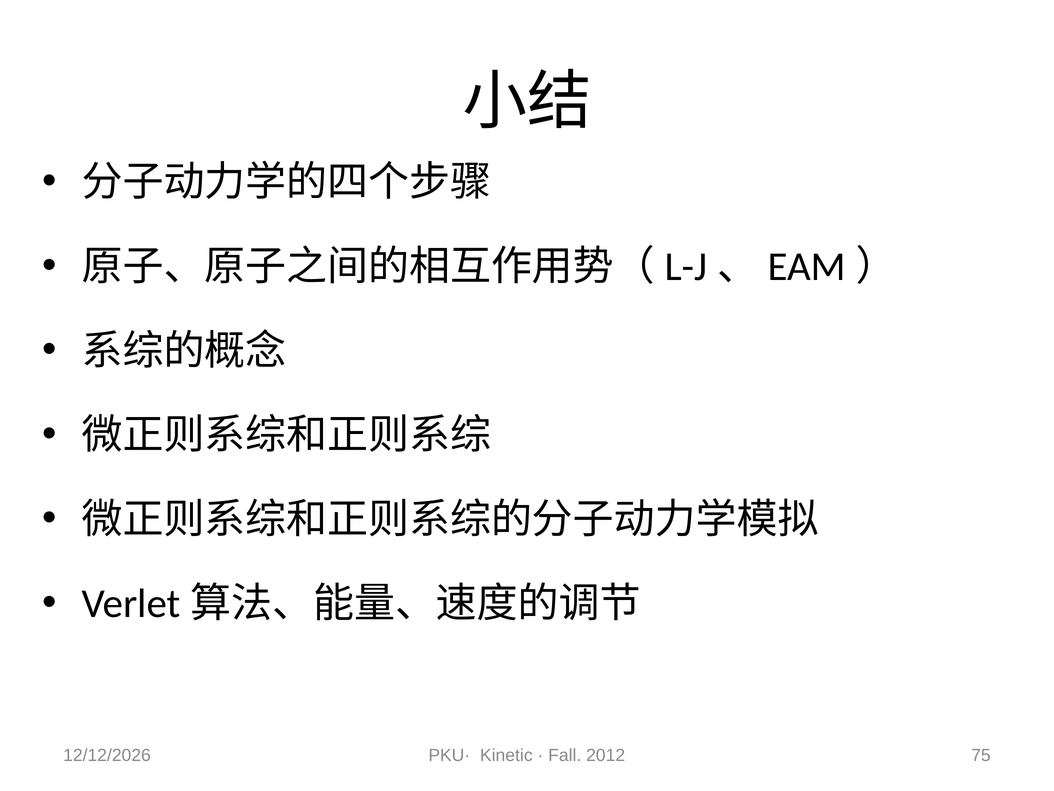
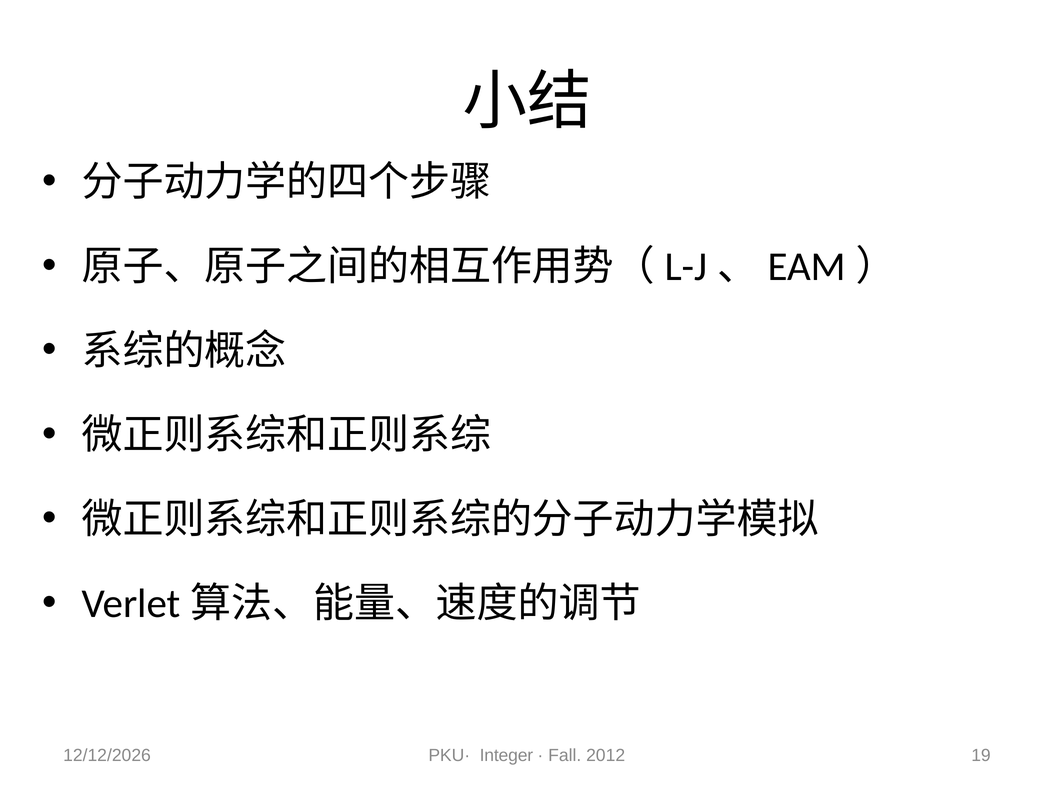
Kinetic: Kinetic -> Integer (506, 755)
75: 75 -> 19 (981, 755)
